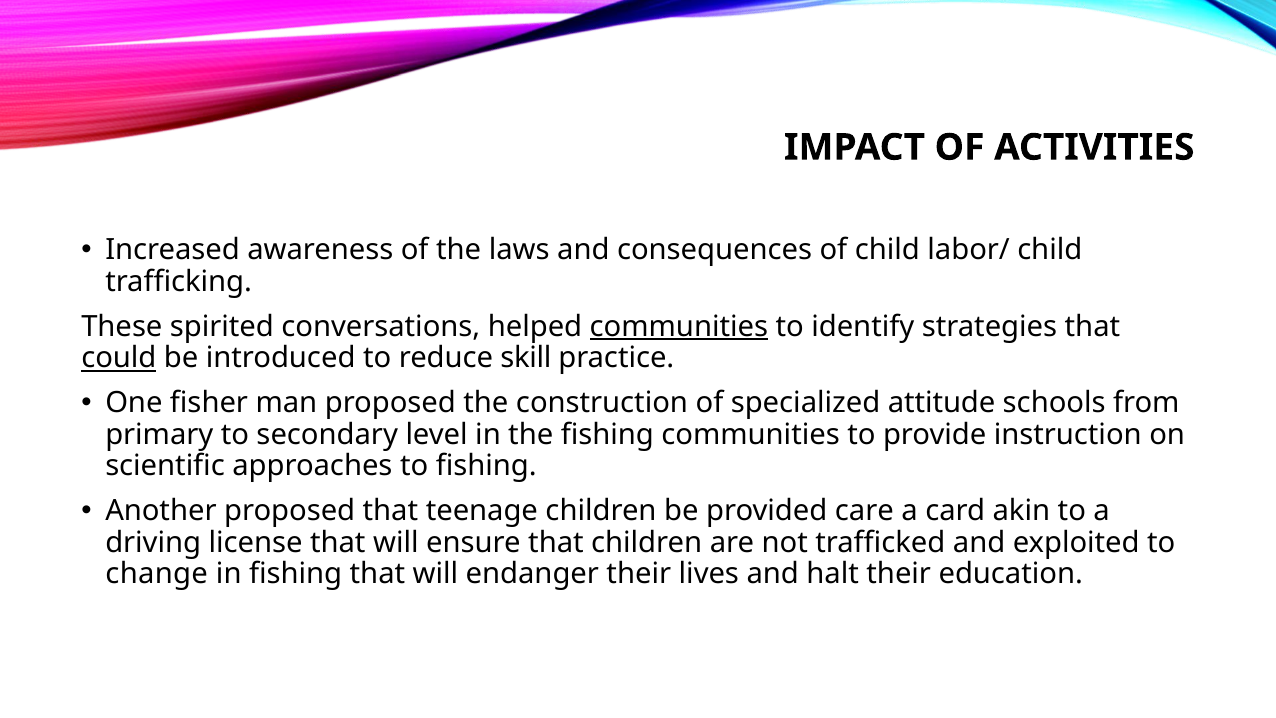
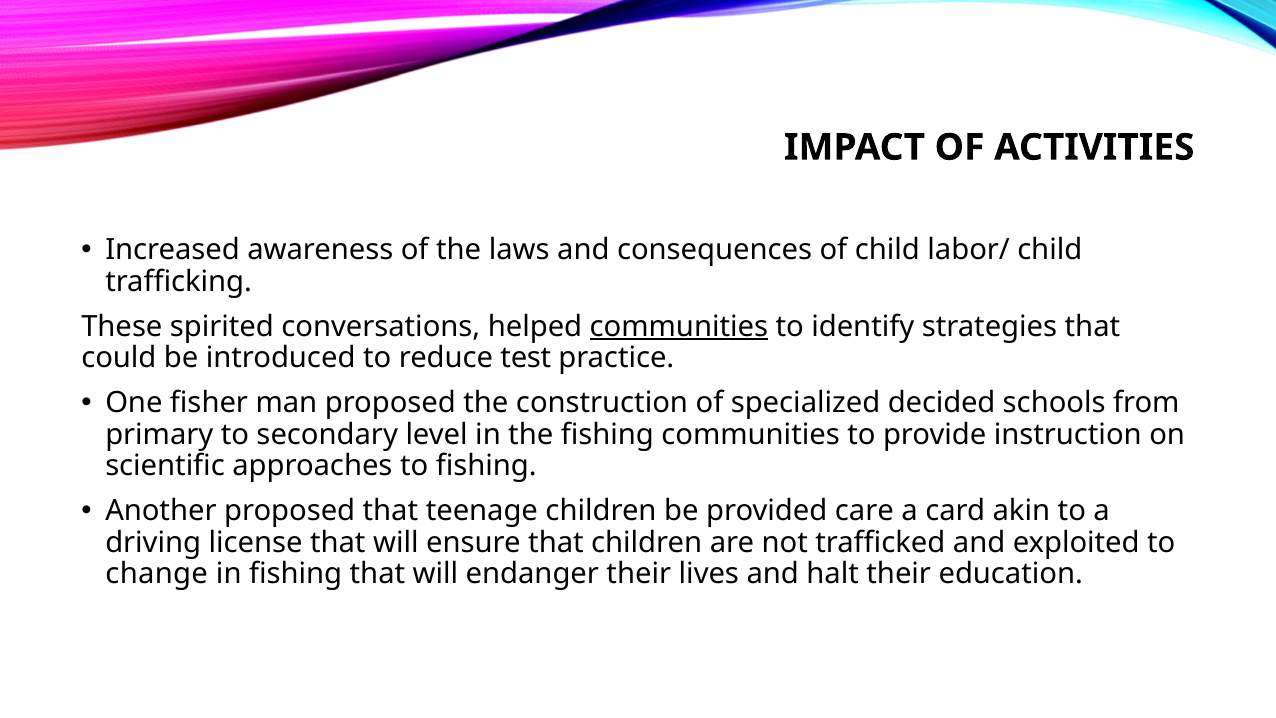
could underline: present -> none (119, 358)
skill: skill -> test (526, 358)
attitude: attitude -> decided (942, 403)
